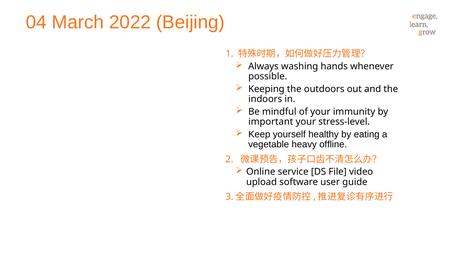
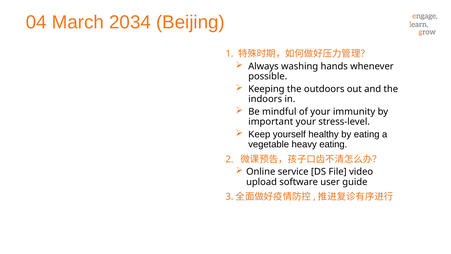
2022: 2022 -> 2034 (130, 22)
heavy offline: offline -> eating (333, 144)
